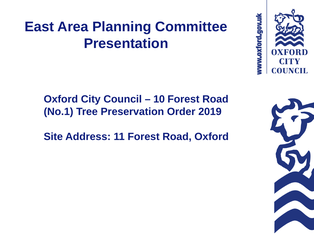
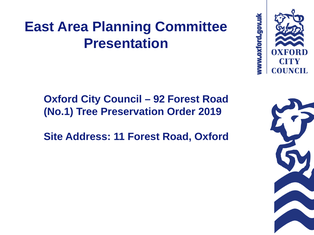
10: 10 -> 92 (159, 99)
